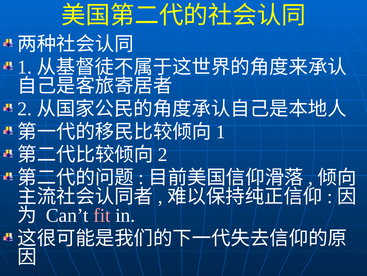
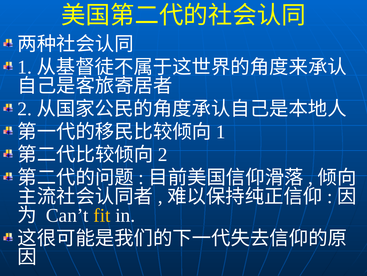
fit colour: pink -> yellow (102, 215)
